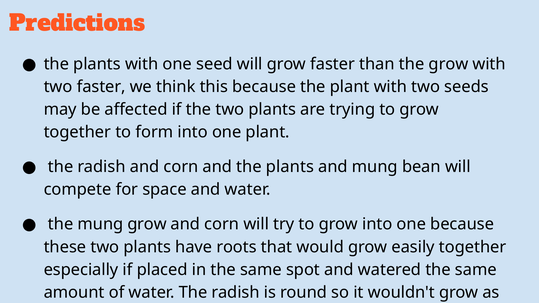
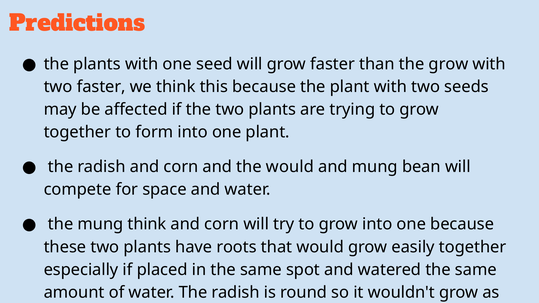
and the plants: plants -> would (290, 167)
mung grow: grow -> think (147, 224)
